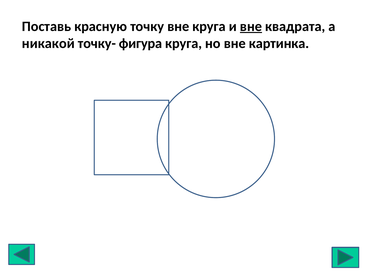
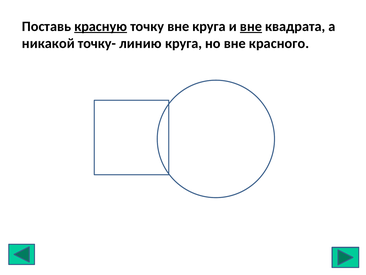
красную underline: none -> present (101, 26)
фигура: фигура -> линию (140, 43)
картинка: картинка -> красного (279, 43)
